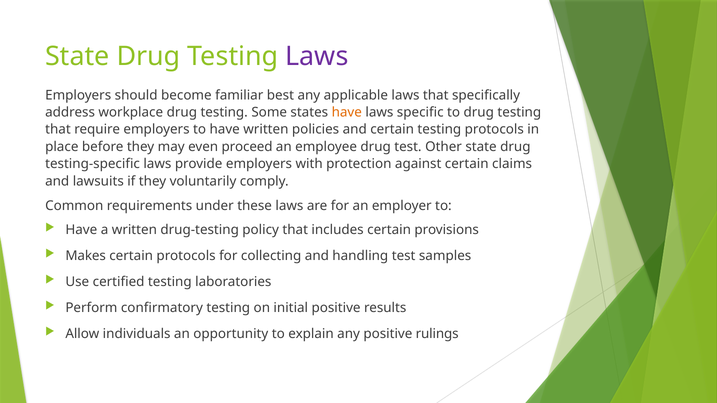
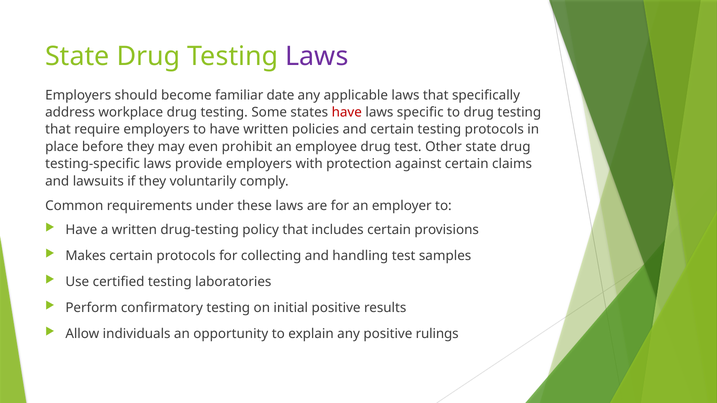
best: best -> date (280, 95)
have colour: orange -> red (347, 112)
proceed: proceed -> prohibit (247, 147)
